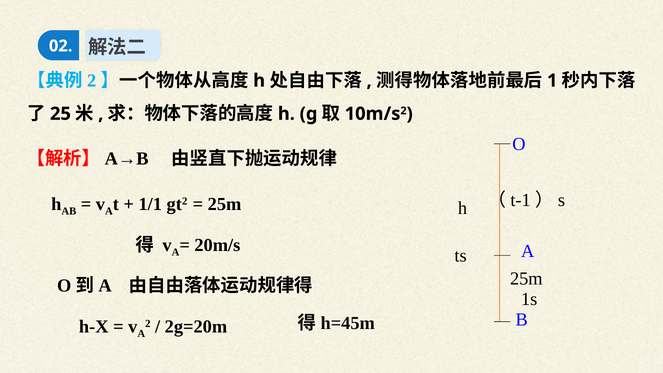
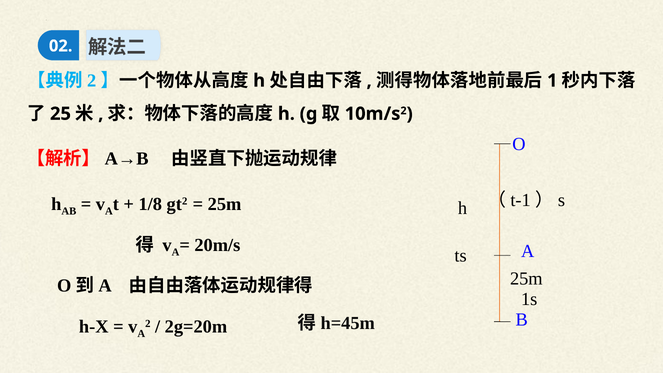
1/1: 1/1 -> 1/8 (150, 204)
